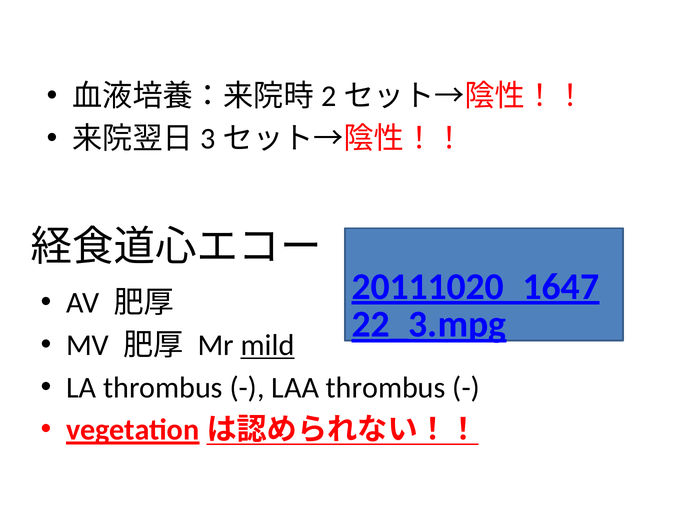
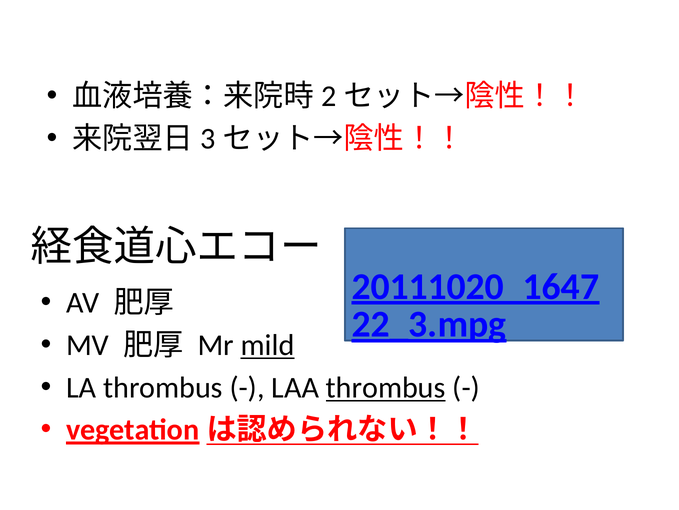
thrombus underline: none -> present (386, 387)
